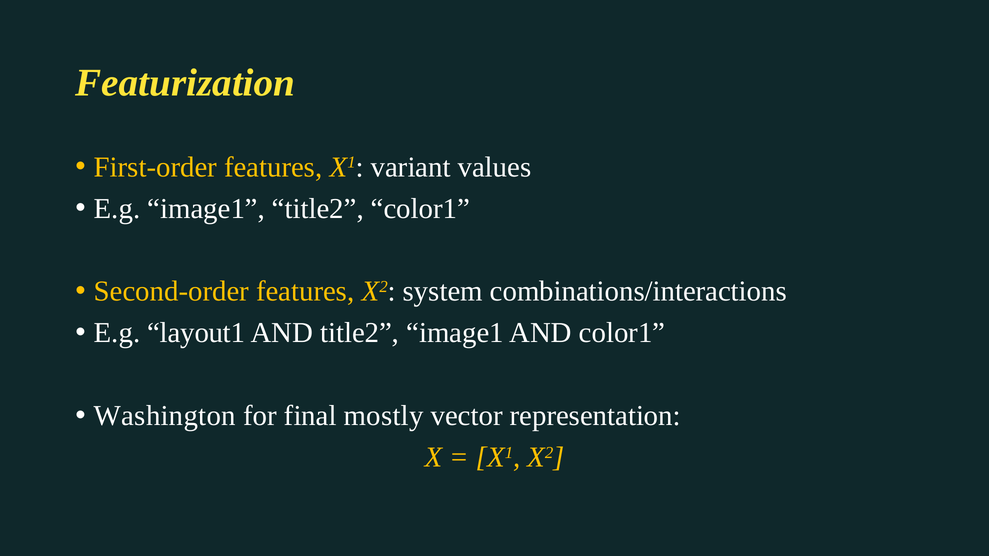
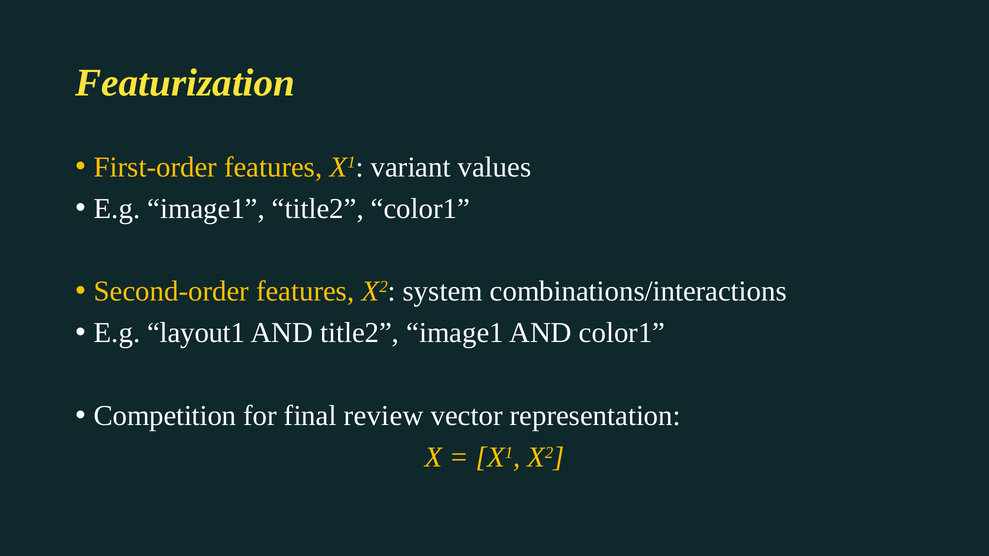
Washington: Washington -> Competition (165, 416)
mostly: mostly -> review (384, 416)
